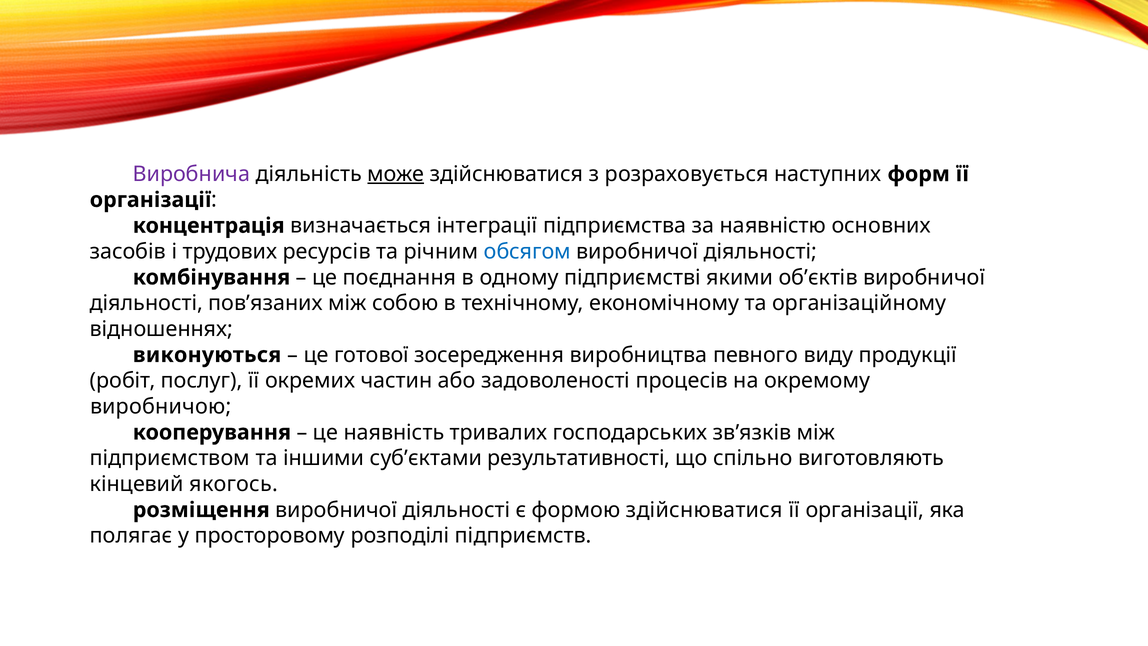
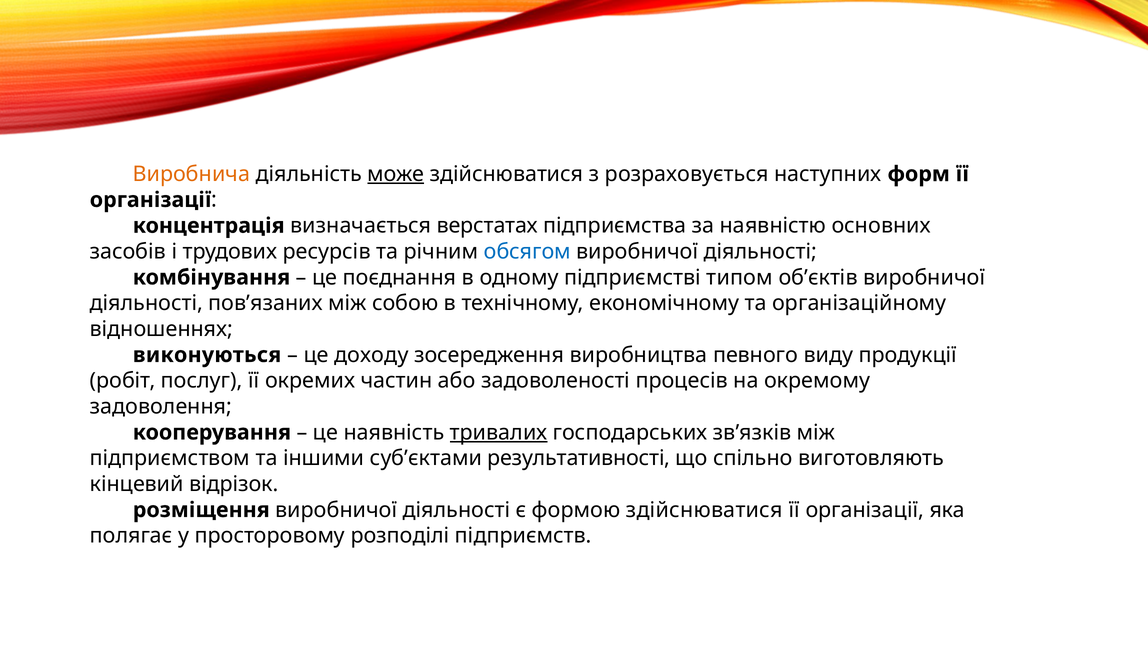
Виробнича colour: purple -> orange (191, 174)
інтеграції: інтеграції -> верстатах (487, 226)
якими: якими -> типом (740, 277)
готової: готової -> доходу (371, 355)
виробничою: виробничою -> задоволення (161, 406)
тривалих underline: none -> present (499, 432)
якогось: якогось -> відрізок (234, 484)
